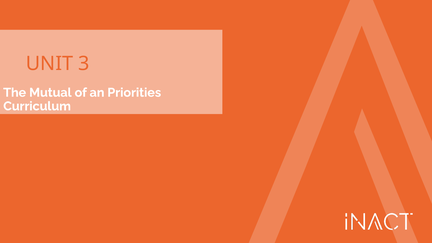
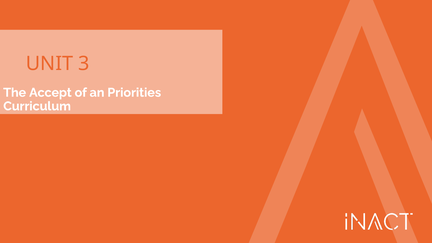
Mutual: Mutual -> Accept (50, 93)
